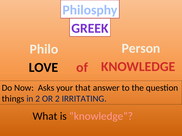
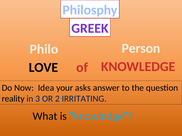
Asks: Asks -> Idea (46, 88)
that: that -> asks (83, 88)
things: things -> reality (13, 99)
in 2: 2 -> 3 (38, 99)
knowledge colour: pink -> light blue (101, 117)
